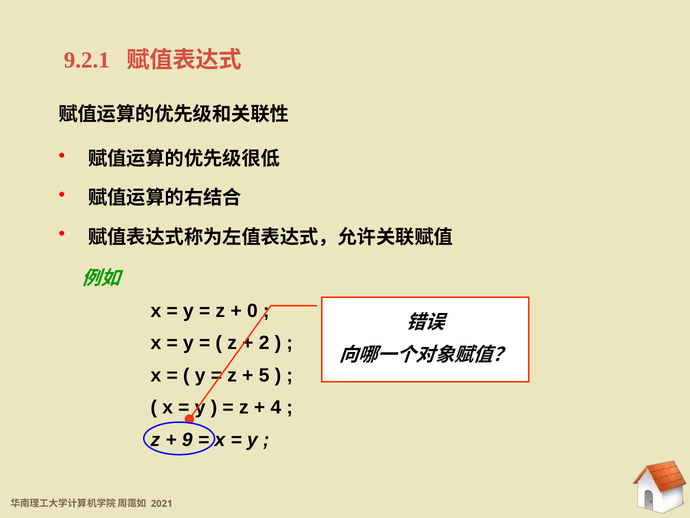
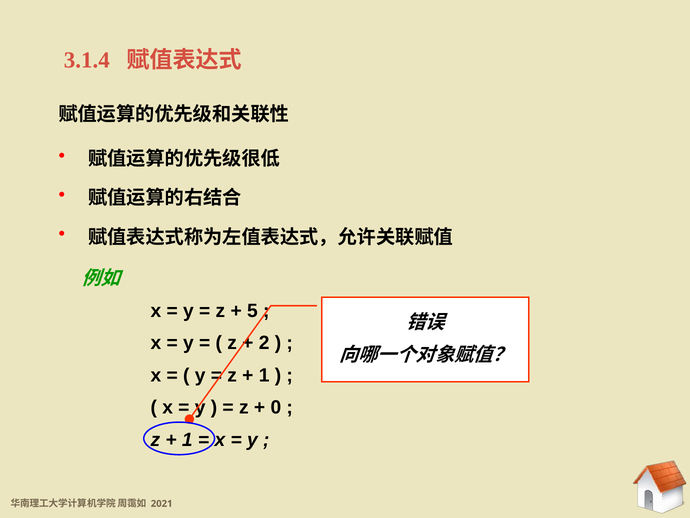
9.2.1: 9.2.1 -> 3.1.4 (87, 60)
0: 0 -> 5 (252, 311)
5: 5 -> 1 (264, 375)
4: 4 -> 0 (276, 407)
9: 9 -> 1 (187, 439)
